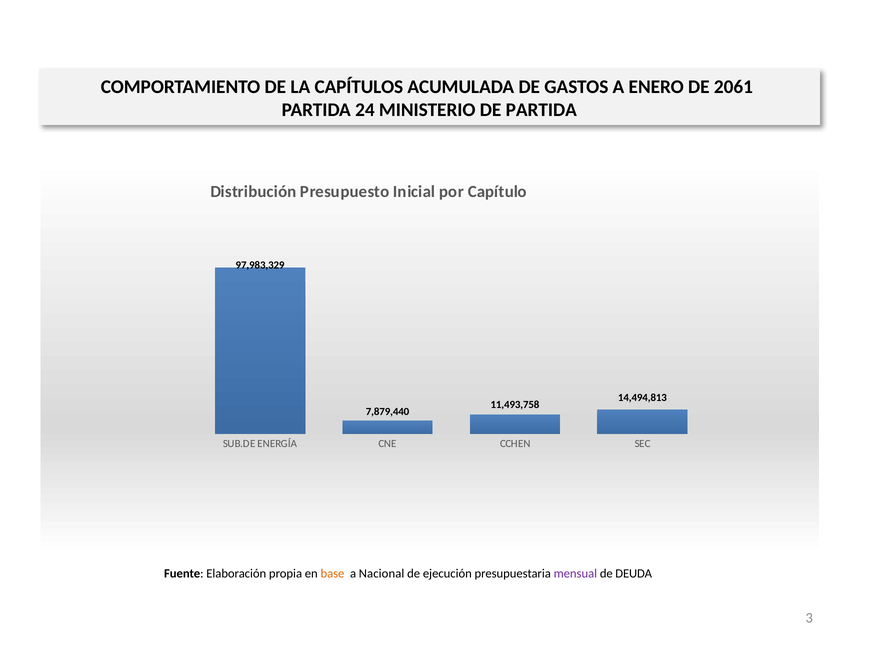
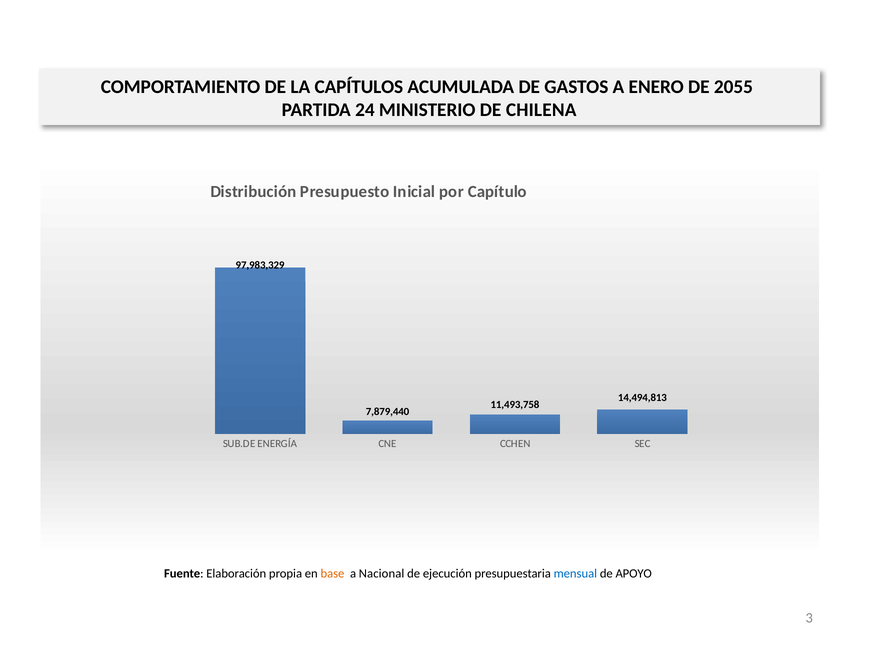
2061: 2061 -> 2055 (733, 87)
DE PARTIDA: PARTIDA -> CHILENA (541, 110)
mensual colour: purple -> blue (575, 574)
DEUDA: DEUDA -> APOYO (634, 574)
